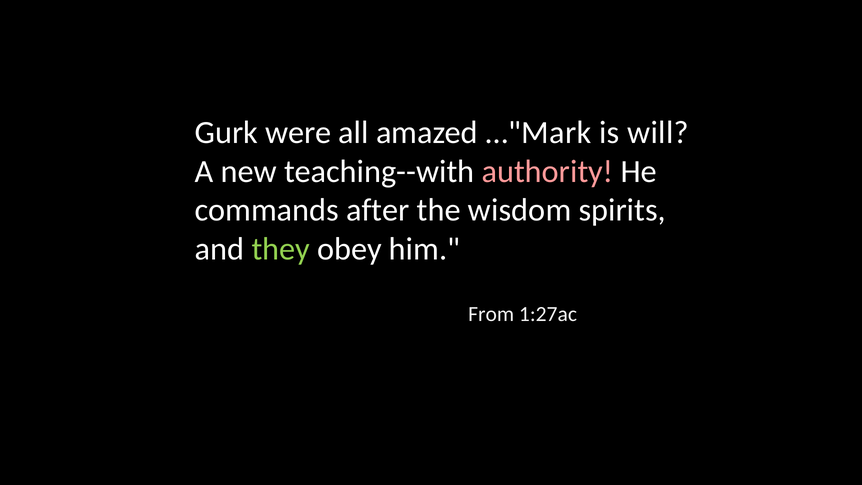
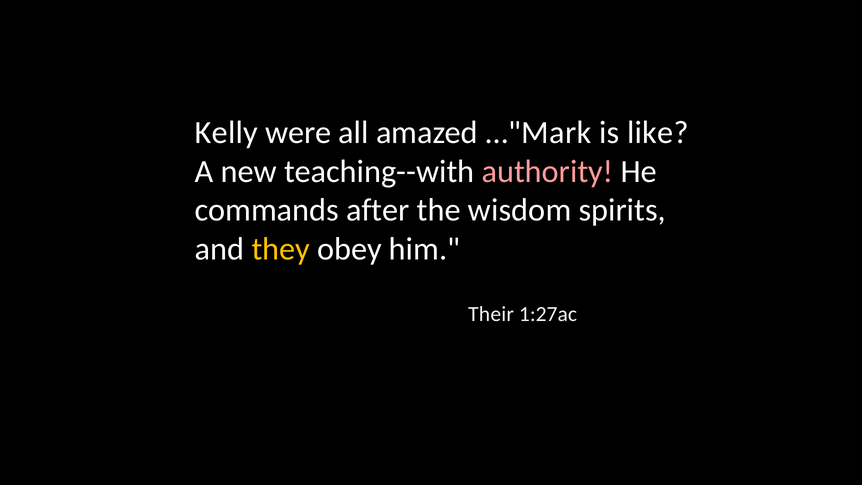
Gurk: Gurk -> Kelly (226, 133)
will: will -> like (658, 133)
they colour: light green -> yellow (281, 249)
From: From -> Their (491, 314)
